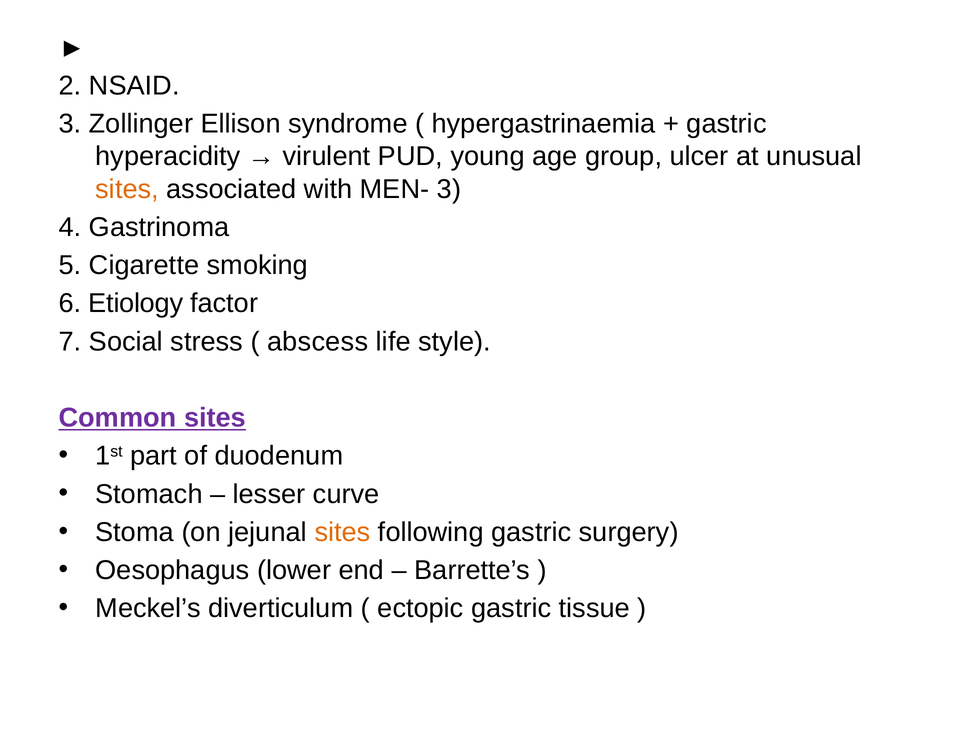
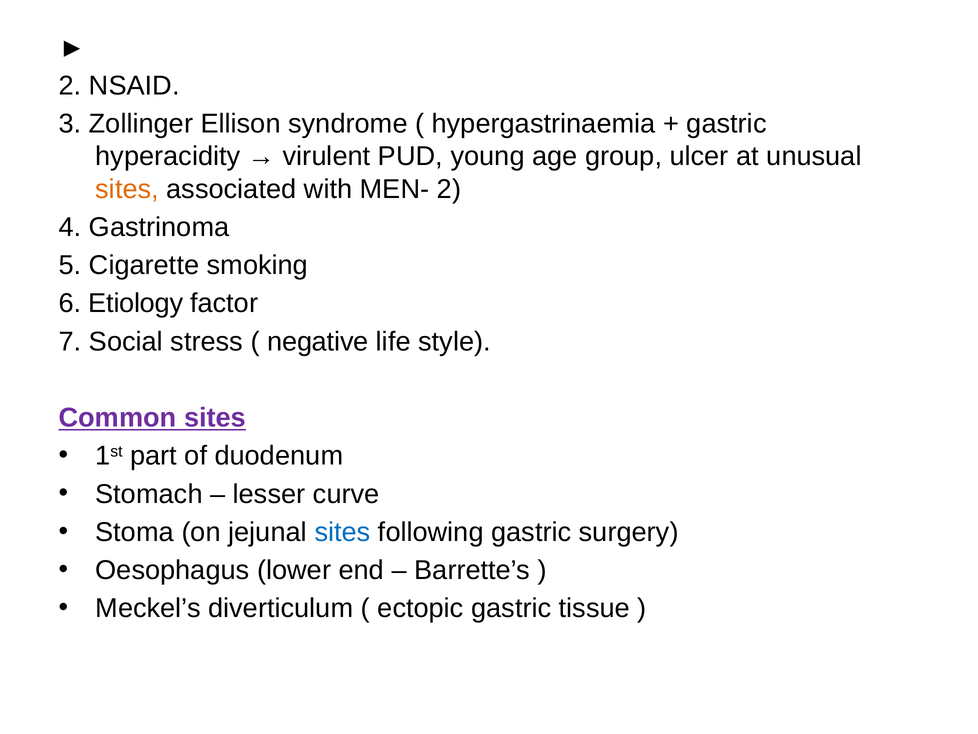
MEN- 3: 3 -> 2 (449, 189)
abscess: abscess -> negative (318, 341)
sites colour: orange -> blue (342, 532)
